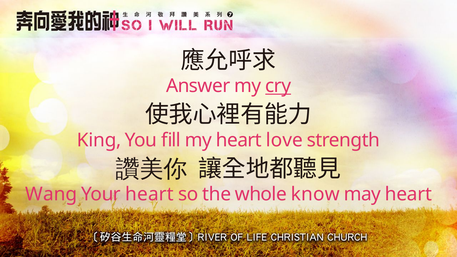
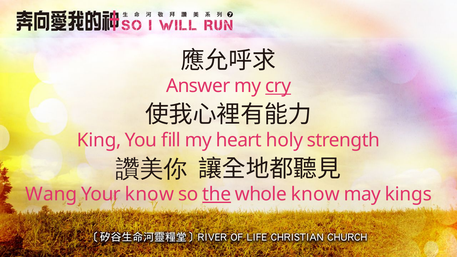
love: love -> holy (284, 140)
Your heart: heart -> know (149, 194)
the underline: none -> present (217, 194)
may heart: heart -> kings (408, 194)
